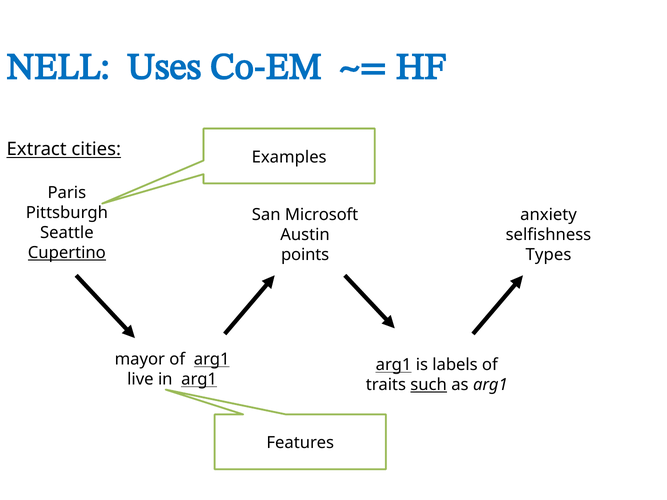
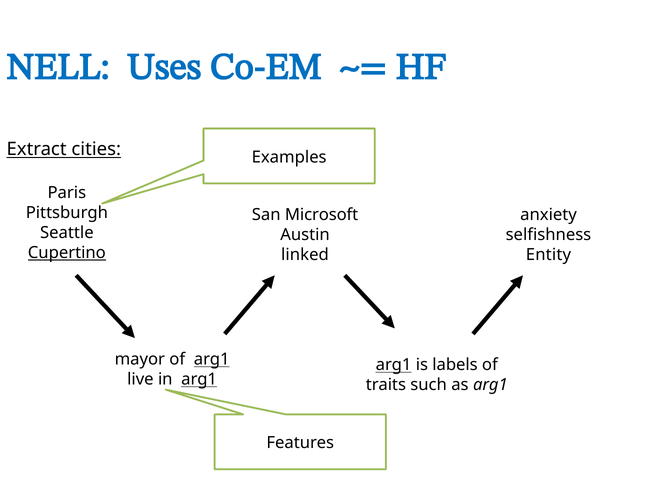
points: points -> linked (305, 255)
Types: Types -> Entity (548, 255)
such underline: present -> none (429, 385)
